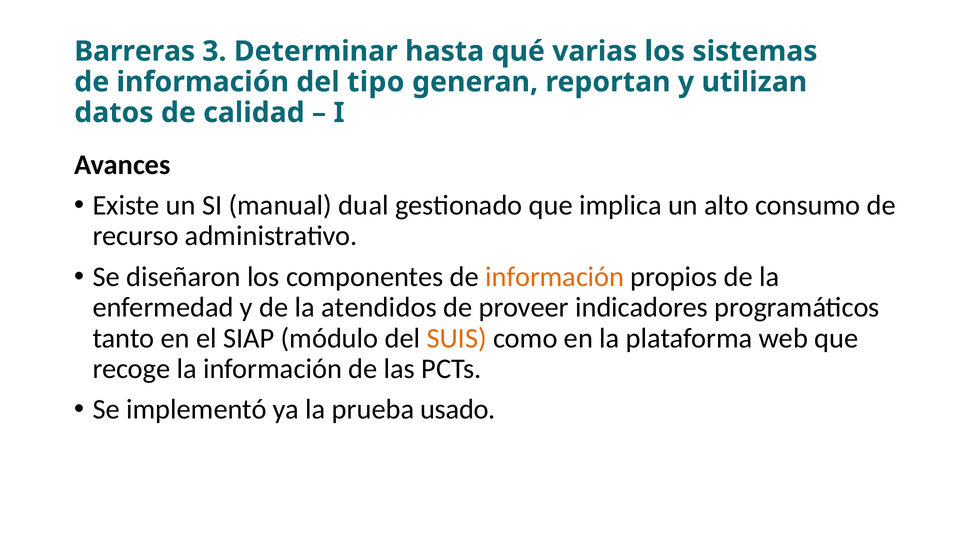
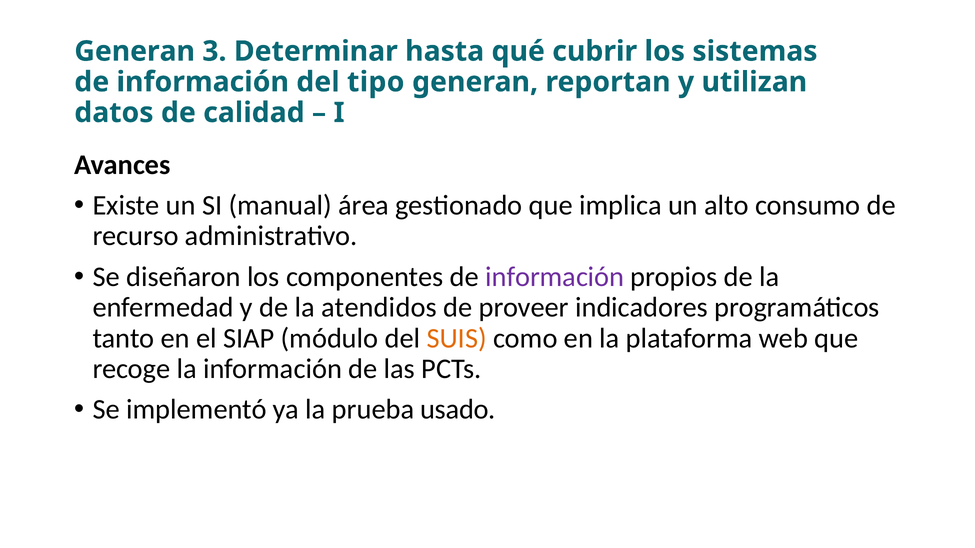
Barreras: Barreras -> Generan (135, 51)
varias: varias -> cubrir (595, 51)
dual: dual -> área (364, 206)
información colour: orange -> purple (555, 277)
